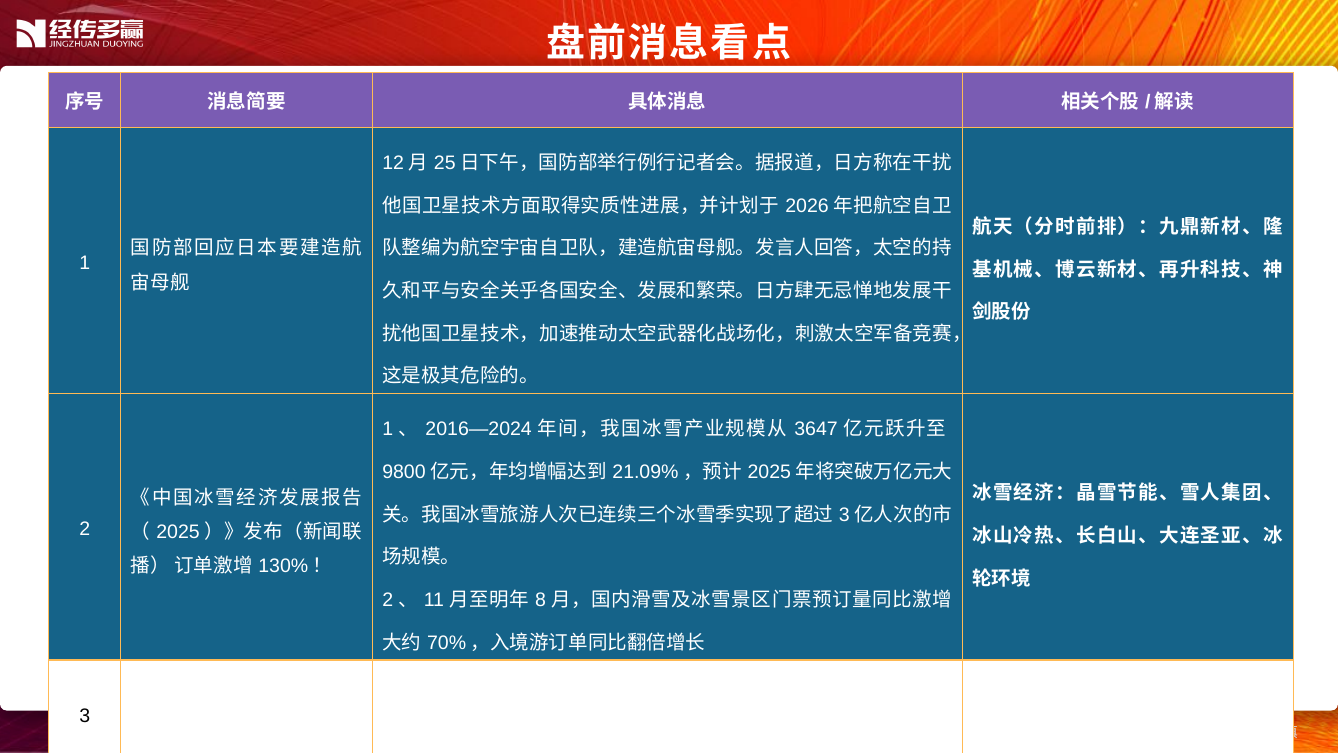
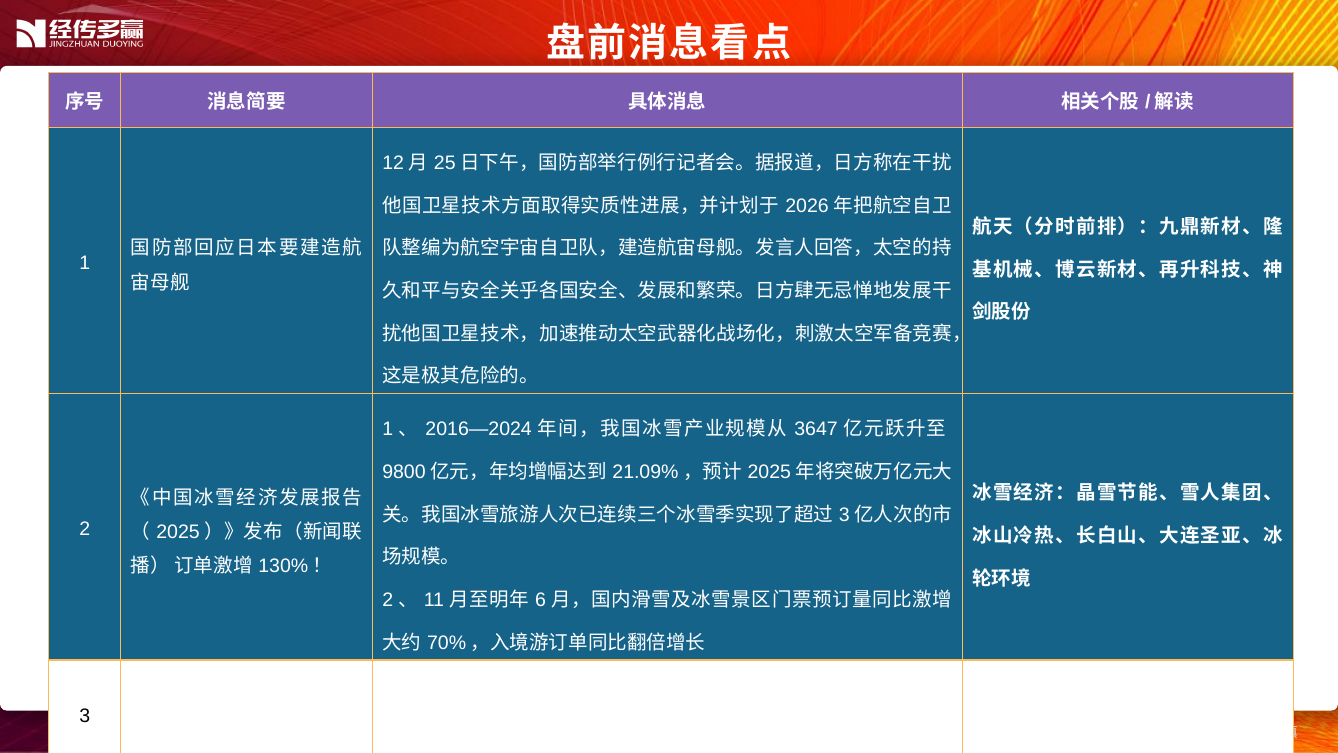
8: 8 -> 6 (541, 600)
